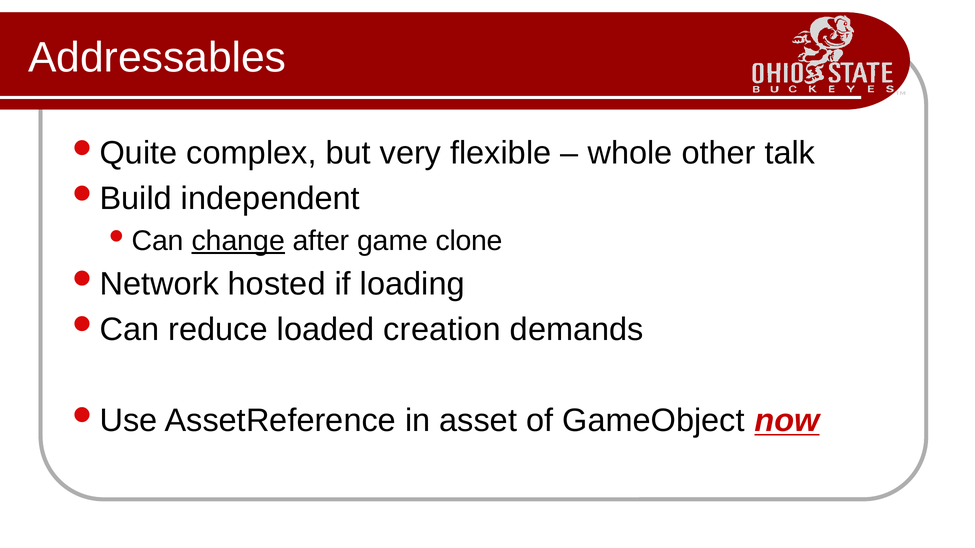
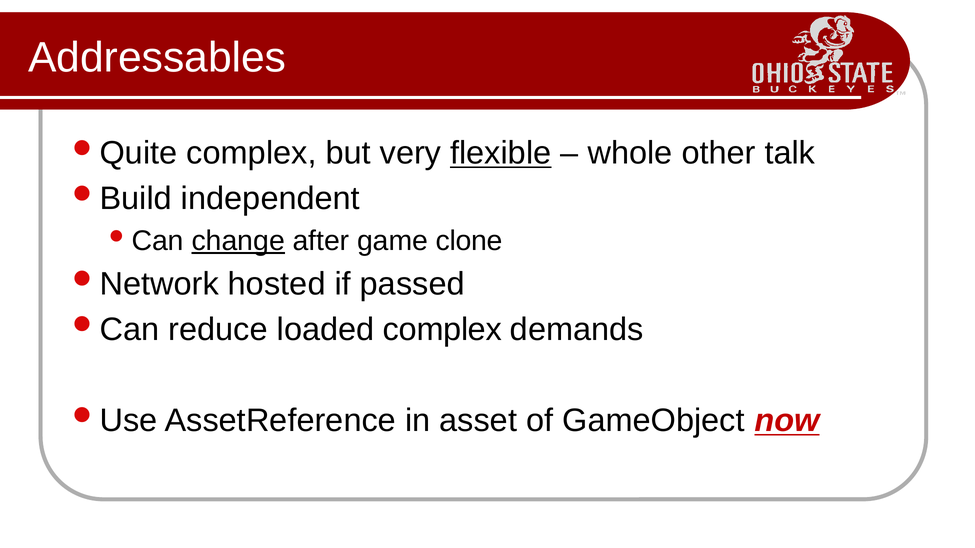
flexible underline: none -> present (501, 153)
loading: loading -> passed (412, 284)
loaded creation: creation -> complex (442, 330)
